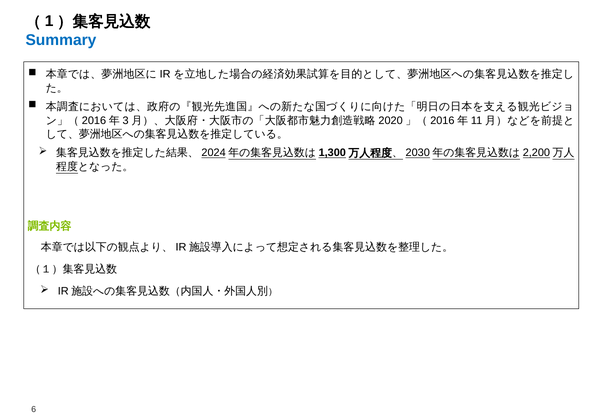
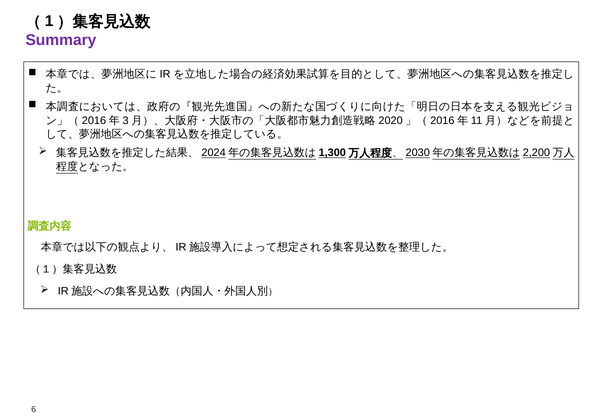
Summary colour: blue -> purple (61, 40)
